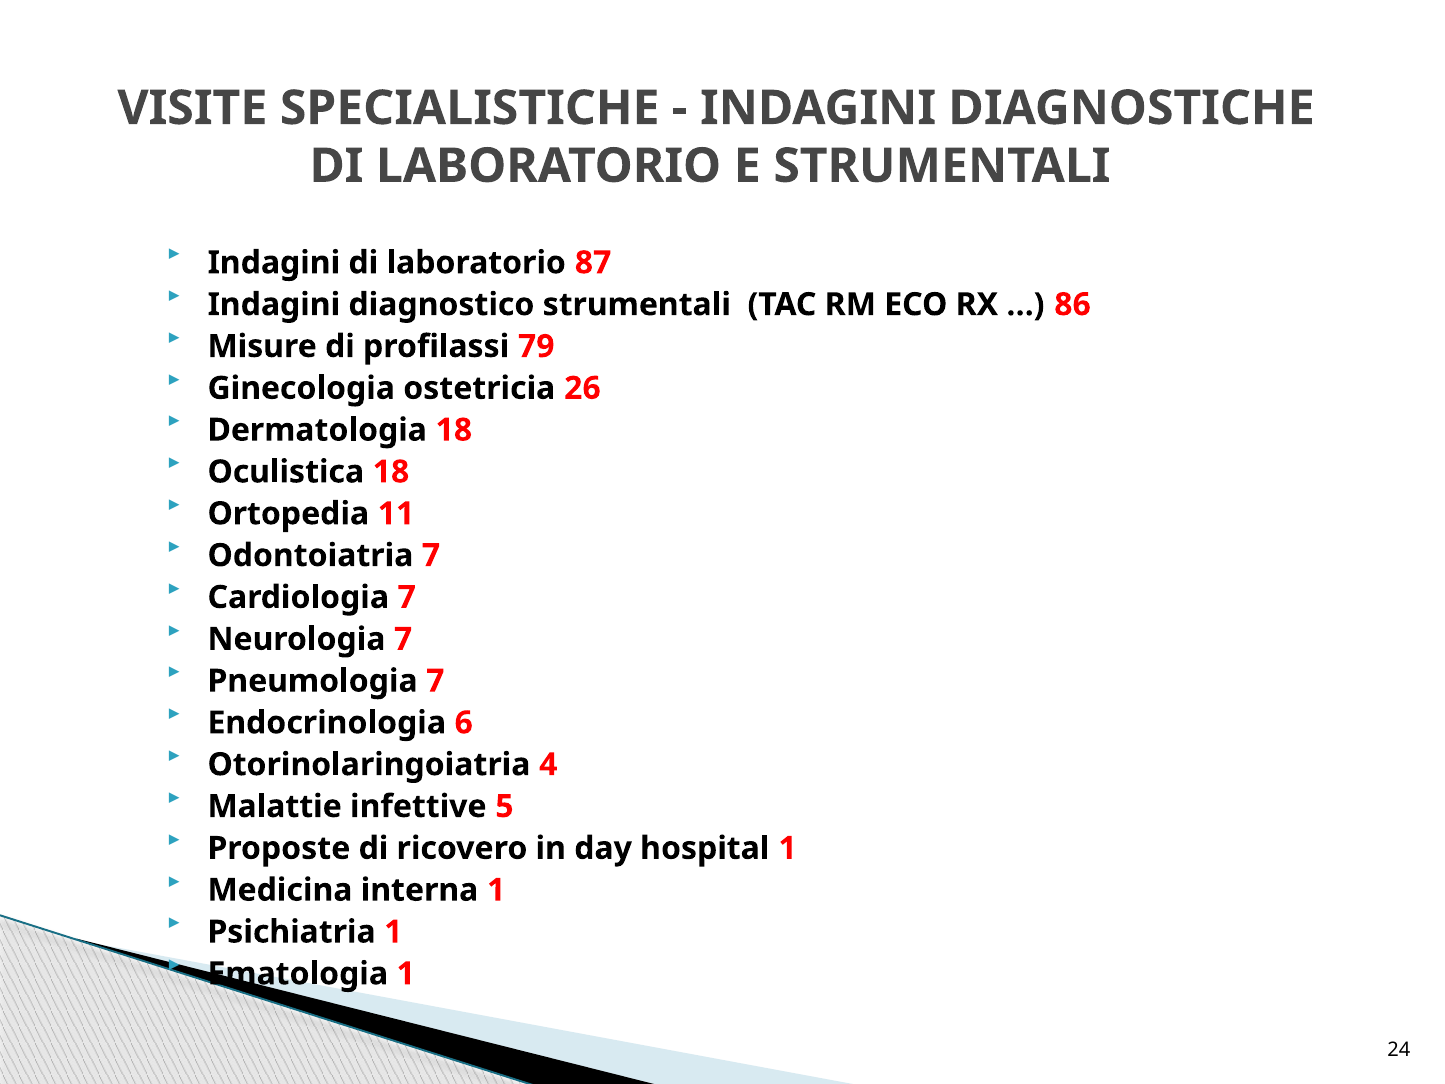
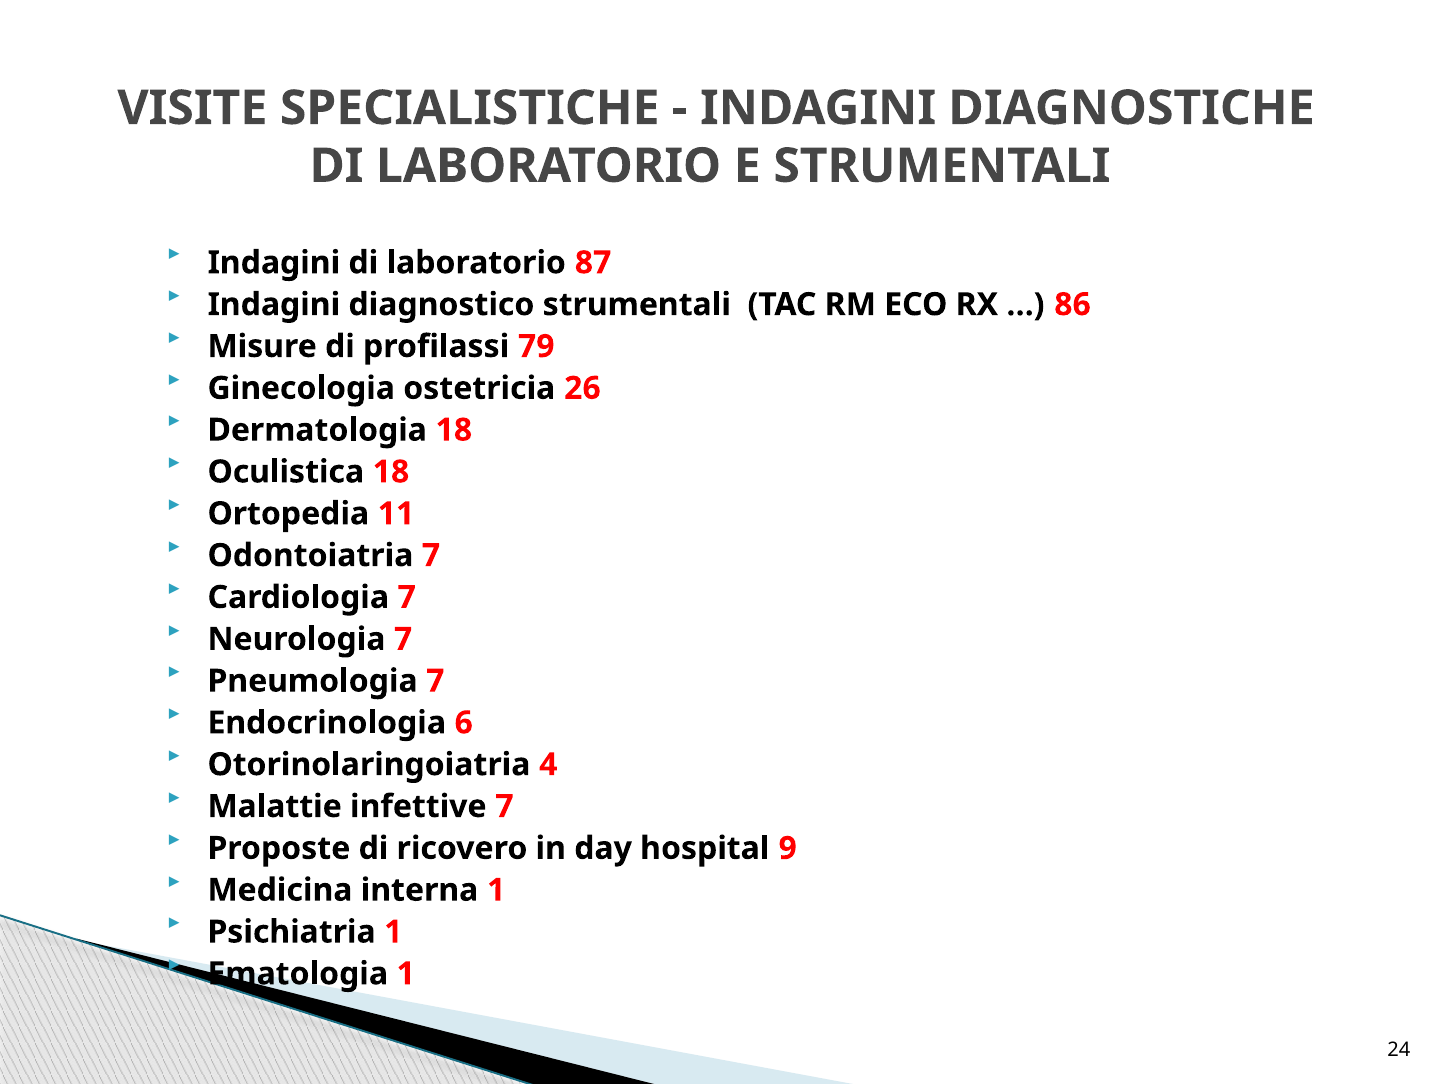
infettive 5: 5 -> 7 (504, 806)
hospital 1: 1 -> 9 (788, 848)
